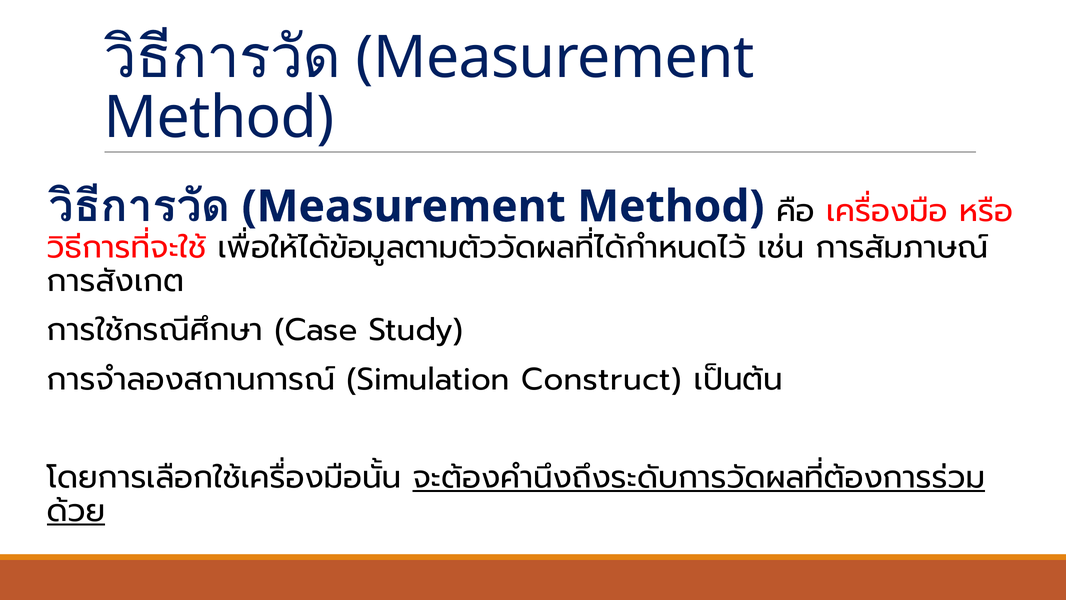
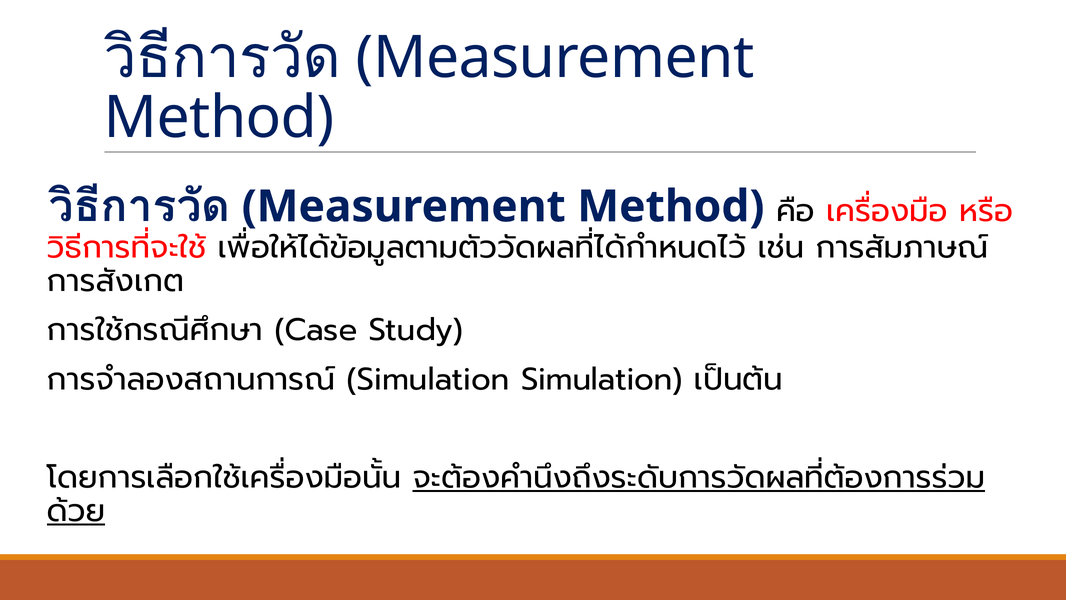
Simulation Construct: Construct -> Simulation (602, 379)
